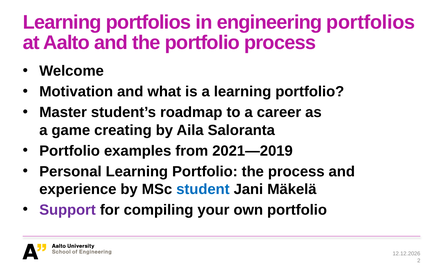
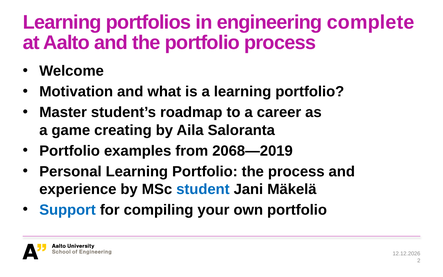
engineering portfolios: portfolios -> complete (371, 22)
2021—2019: 2021—2019 -> 2068—2019 (253, 151)
Support colour: purple -> blue (68, 210)
